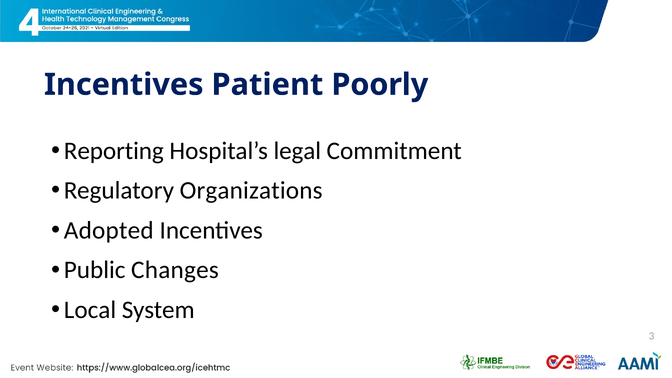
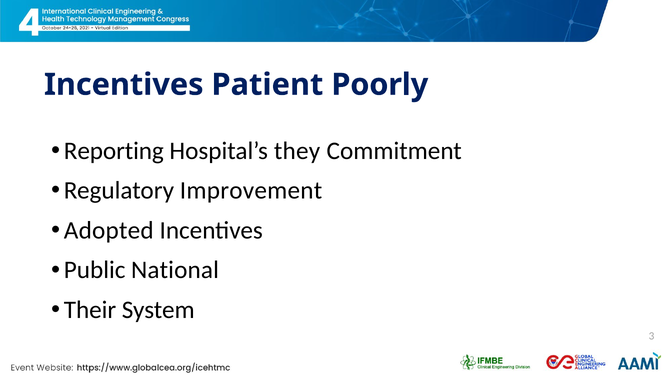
legal: legal -> they (297, 151)
Organizations: Organizations -> Improvement (251, 191)
Changes: Changes -> National (175, 270)
Local: Local -> Their (90, 310)
